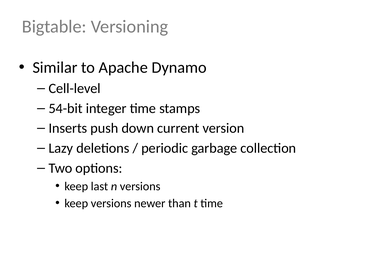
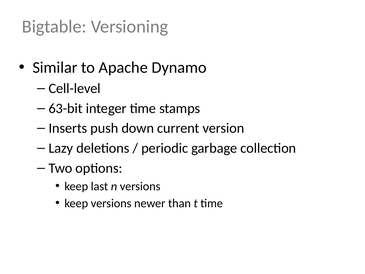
54-bit: 54-bit -> 63-bit (66, 108)
